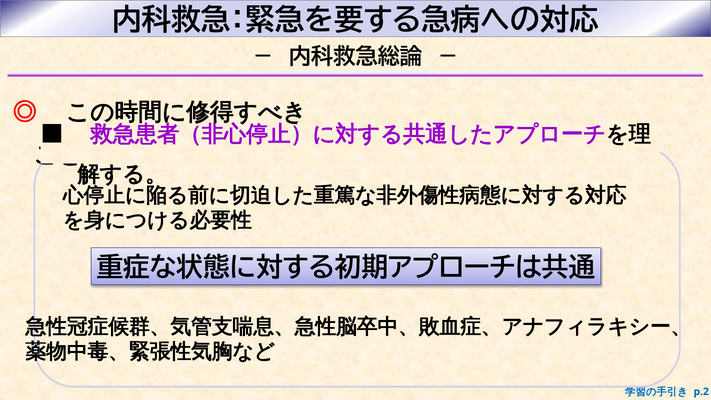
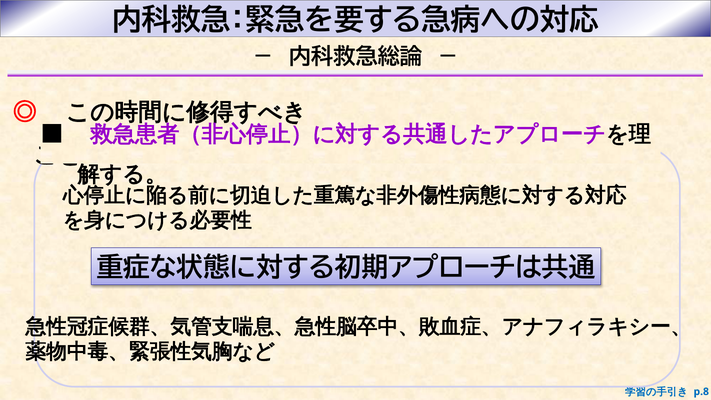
p.2: p.2 -> p.8 (701, 392)
